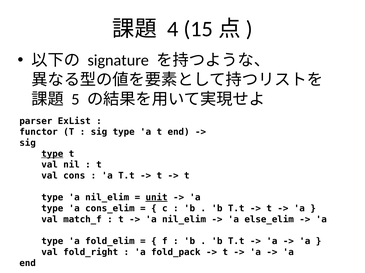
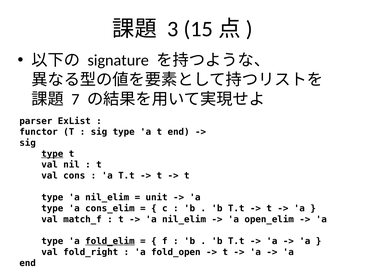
4: 4 -> 3 (173, 29)
5: 5 -> 7 (75, 99)
unit underline: present -> none (157, 198)
else_elim: else_elim -> open_elim (269, 220)
fold_elim underline: none -> present (110, 242)
fold_pack: fold_pack -> fold_open (176, 253)
